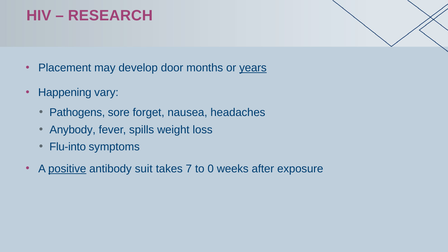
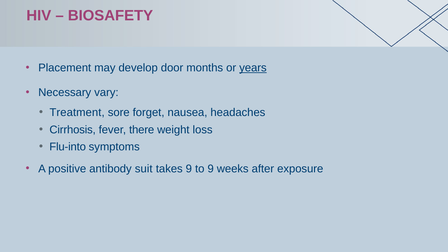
RESEARCH: RESEARCH -> BIOSAFETY (110, 16)
Happening: Happening -> Necessary (65, 93)
Pathogens: Pathogens -> Treatment (77, 113)
Anybody: Anybody -> Cirrhosis (73, 130)
spills: spills -> there (142, 130)
positive underline: present -> none (67, 169)
takes 7: 7 -> 9 (189, 169)
to 0: 0 -> 9 (211, 169)
